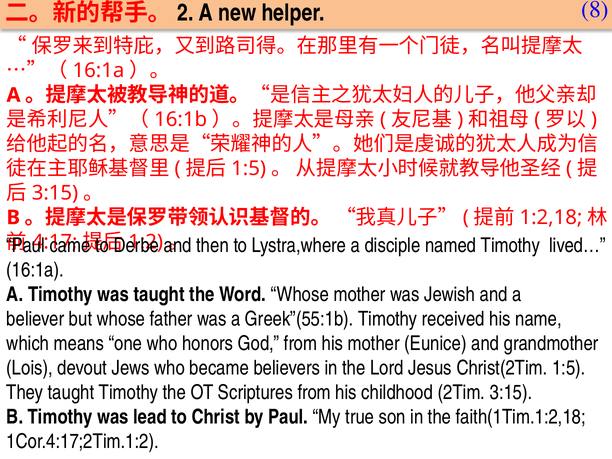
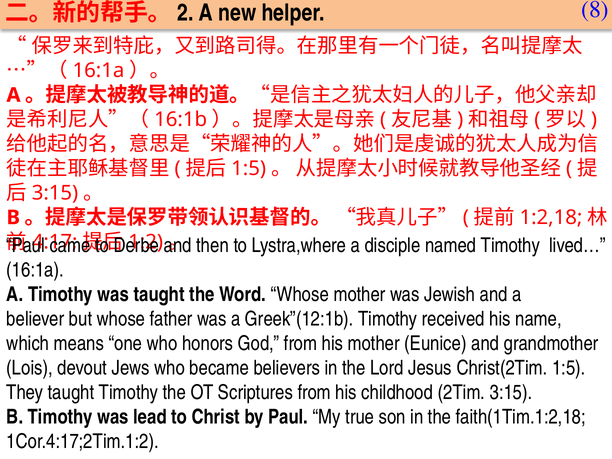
Greek”(55:1b: Greek”(55:1b -> Greek”(12:1b (299, 319)
